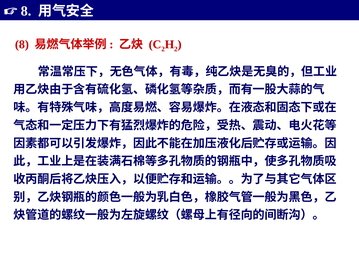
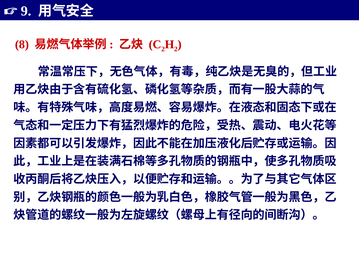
8: 8 -> 9 (26, 11)
